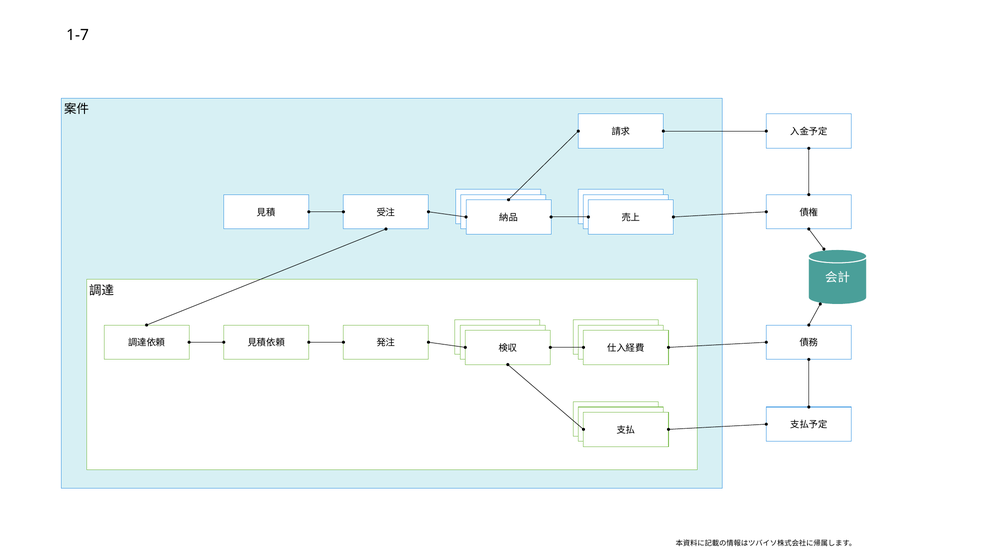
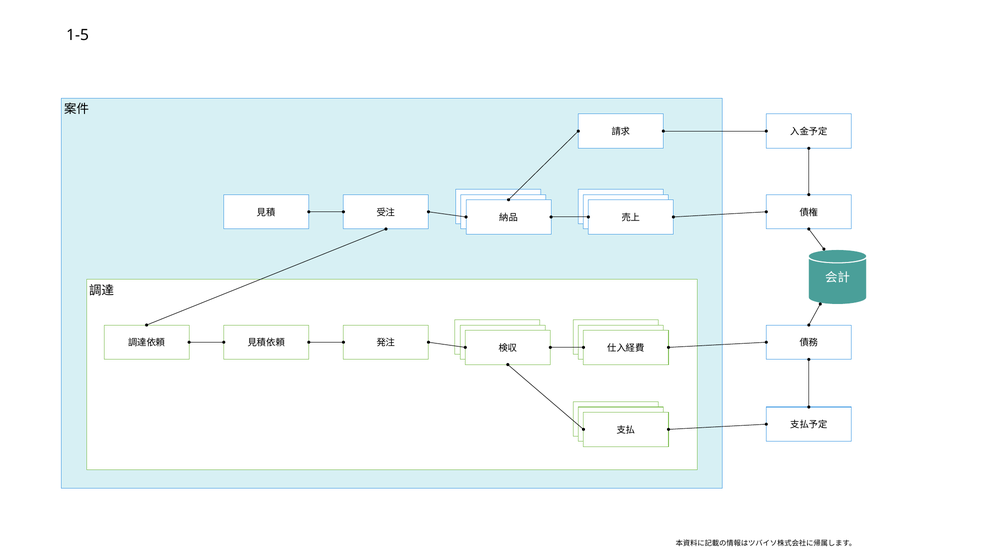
1-7: 1-7 -> 1-5 (78, 35)
